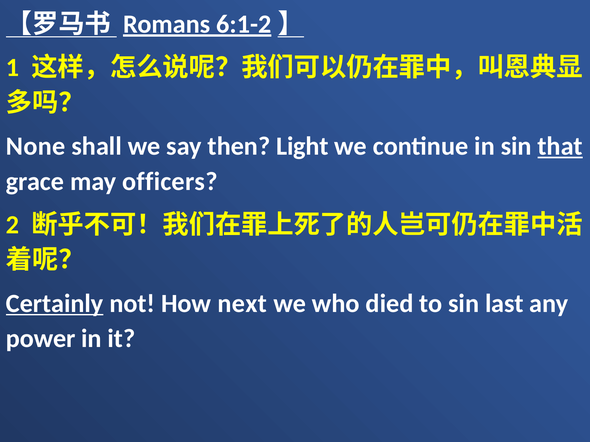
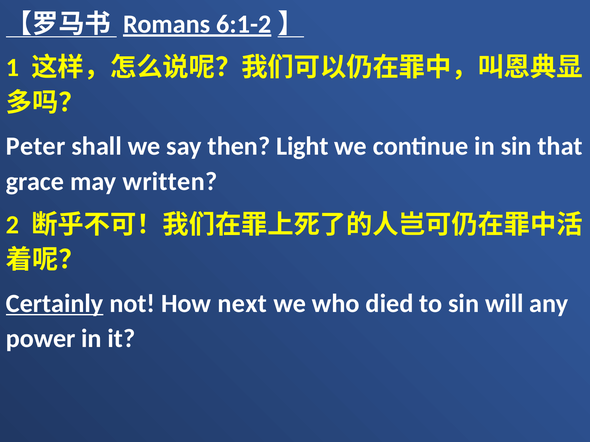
None: None -> Peter (36, 146)
that underline: present -> none (560, 146)
officers: officers -> written (170, 182)
last: last -> will (504, 304)
